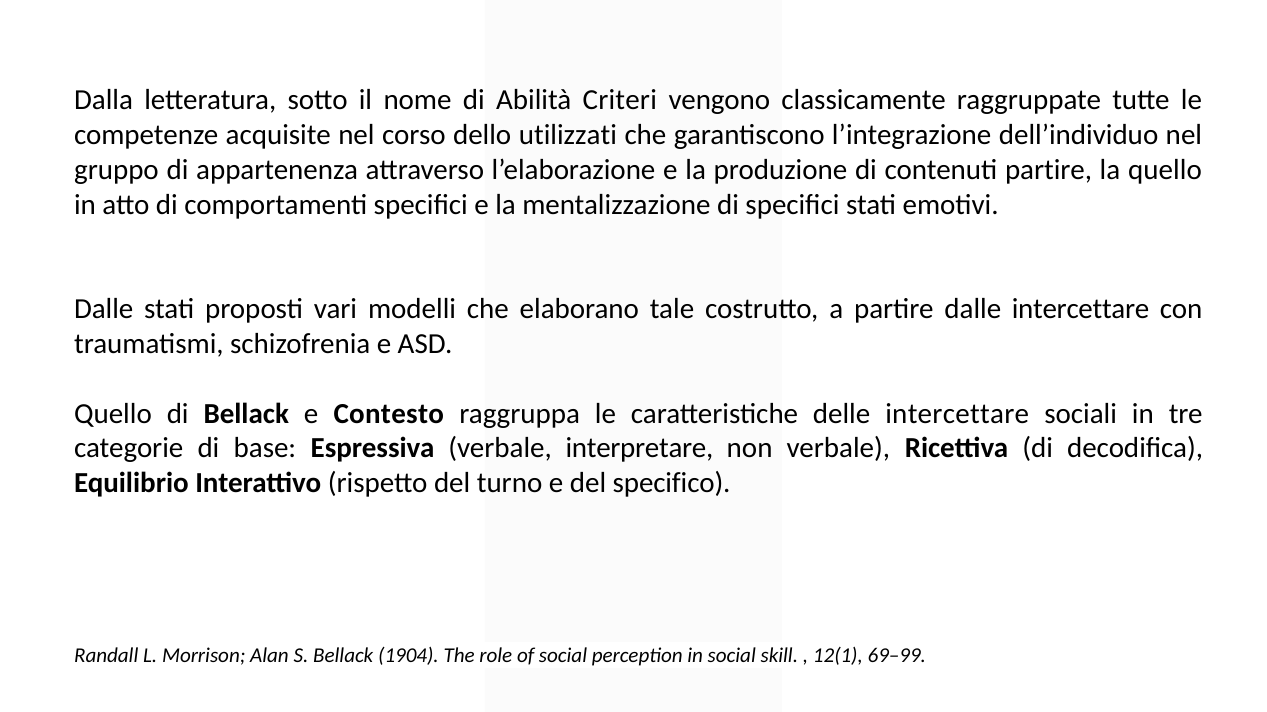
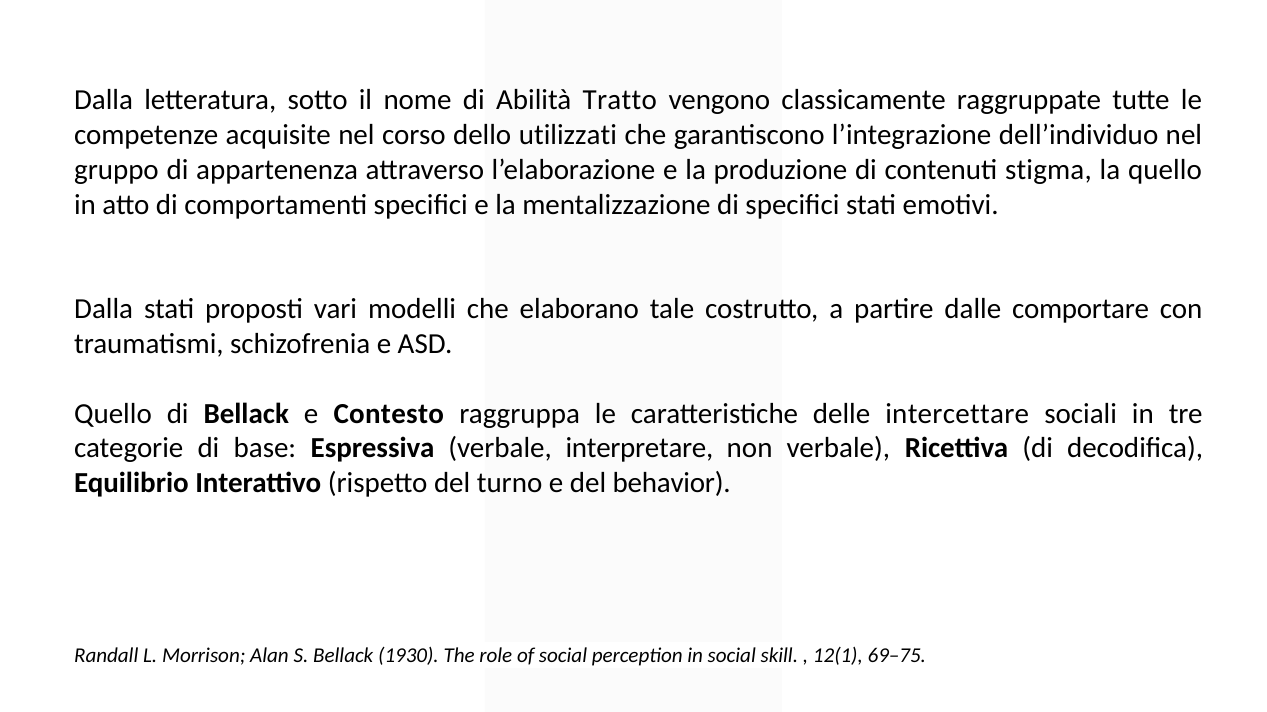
Criteri: Criteri -> Tratto (620, 100)
contenuti partire: partire -> stigma (1048, 170)
Dalle: Dalle -> Dalla (104, 309)
dalle intercettare: intercettare -> comportare (1081, 309)
specifico: specifico -> behavior (672, 483)
1904: 1904 -> 1930 (408, 656)
69–99: 69–99 -> 69–75 (897, 656)
